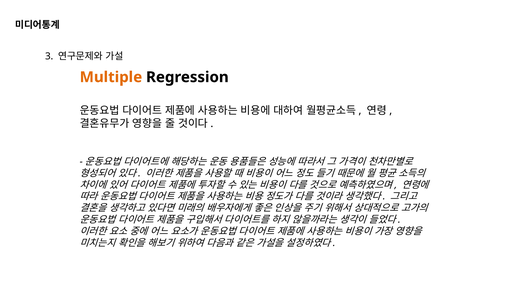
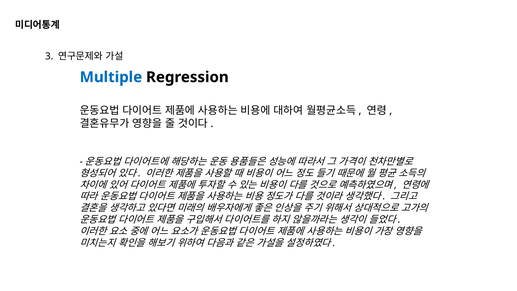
Multiple colour: orange -> blue (111, 77)
